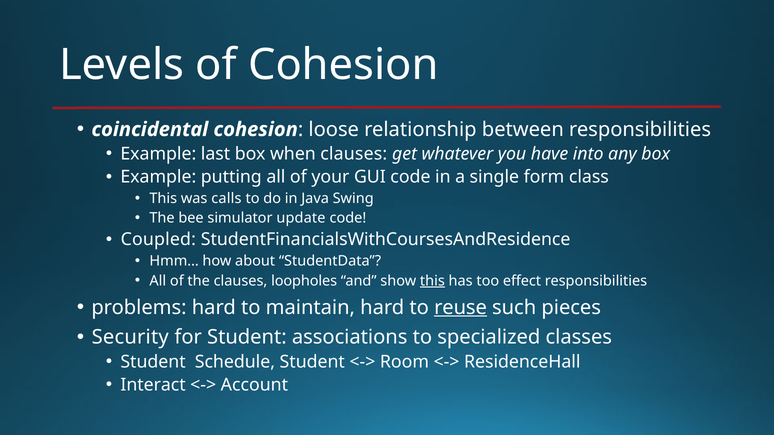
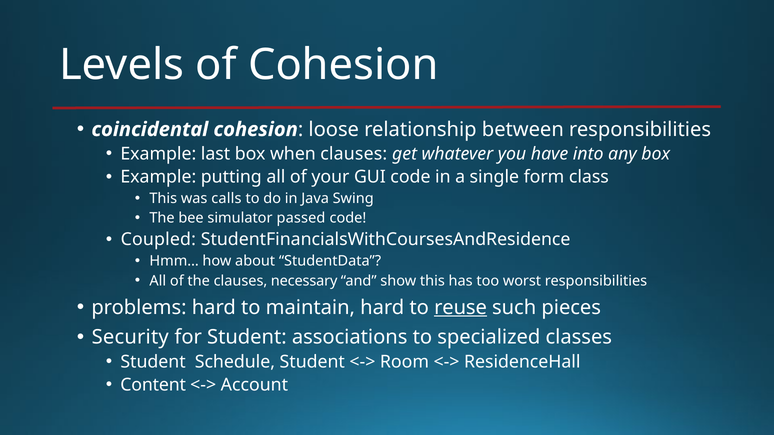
update: update -> passed (301, 218)
loopholes: loopholes -> necessary (304, 281)
this underline: present -> none (432, 281)
effect: effect -> worst (522, 281)
Interact: Interact -> Content (153, 385)
